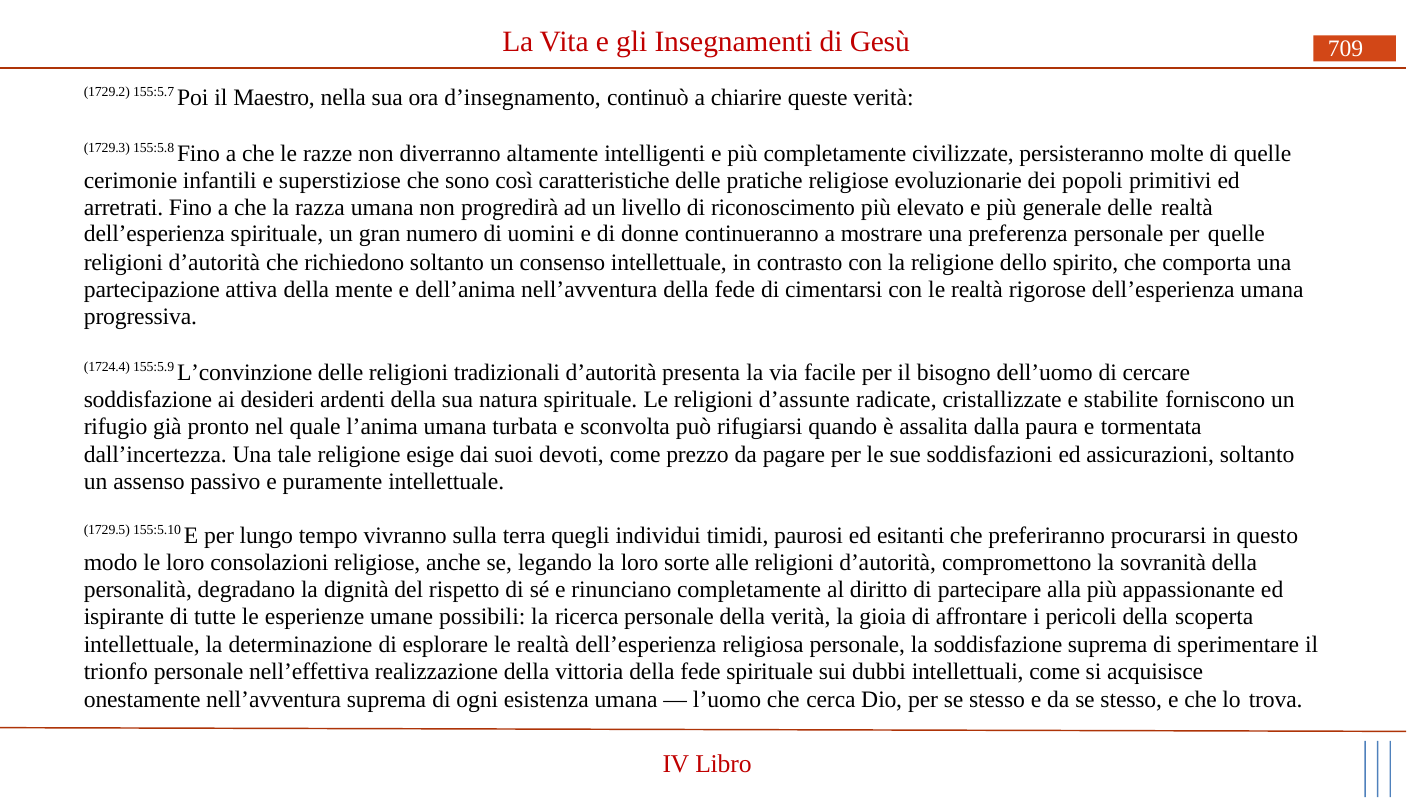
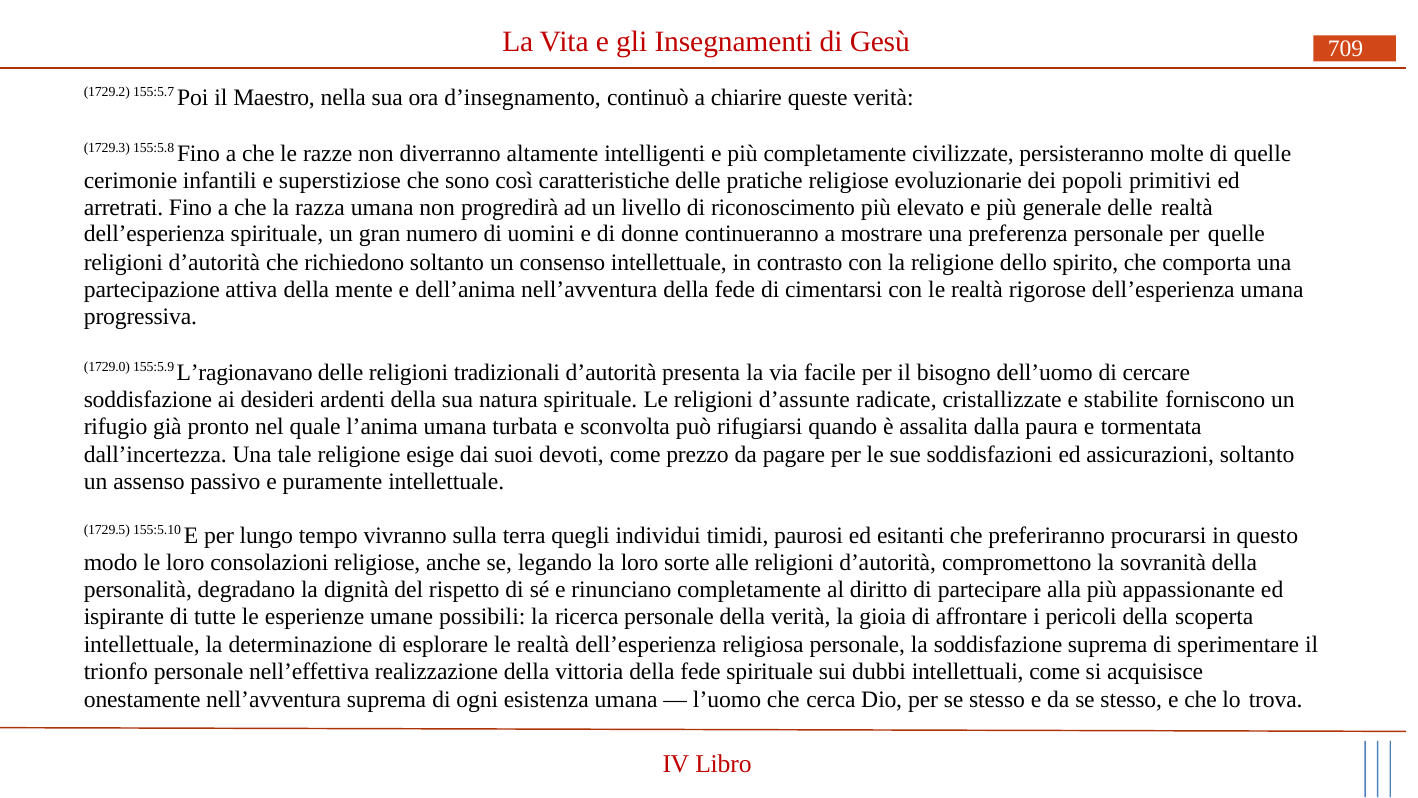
1724.4: 1724.4 -> 1729.0 (107, 367)
L’convinzione: L’convinzione -> L’ragionavano (245, 373)
